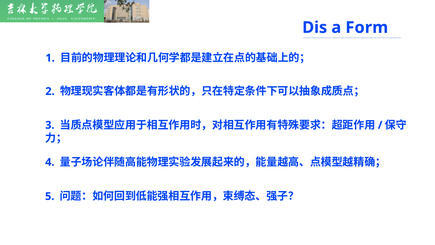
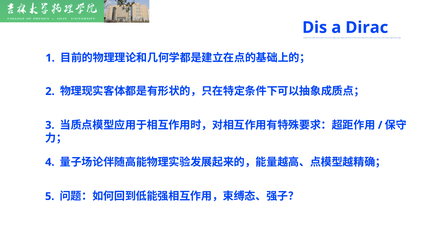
Form: Form -> Dirac (367, 27)
